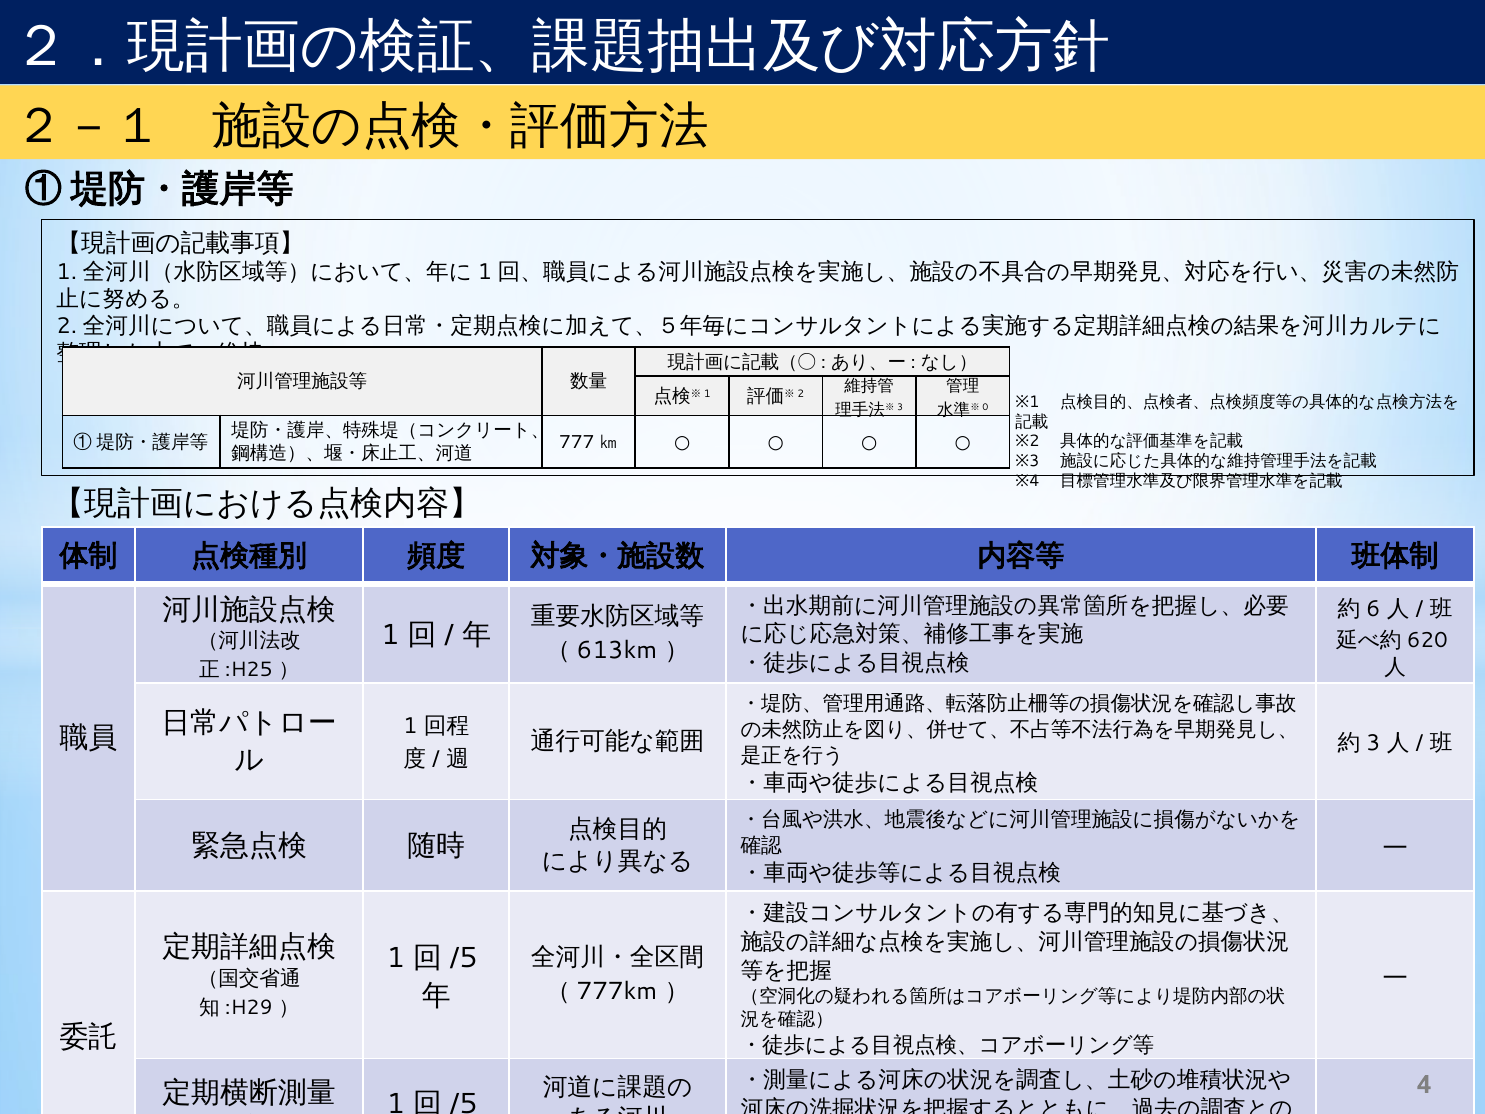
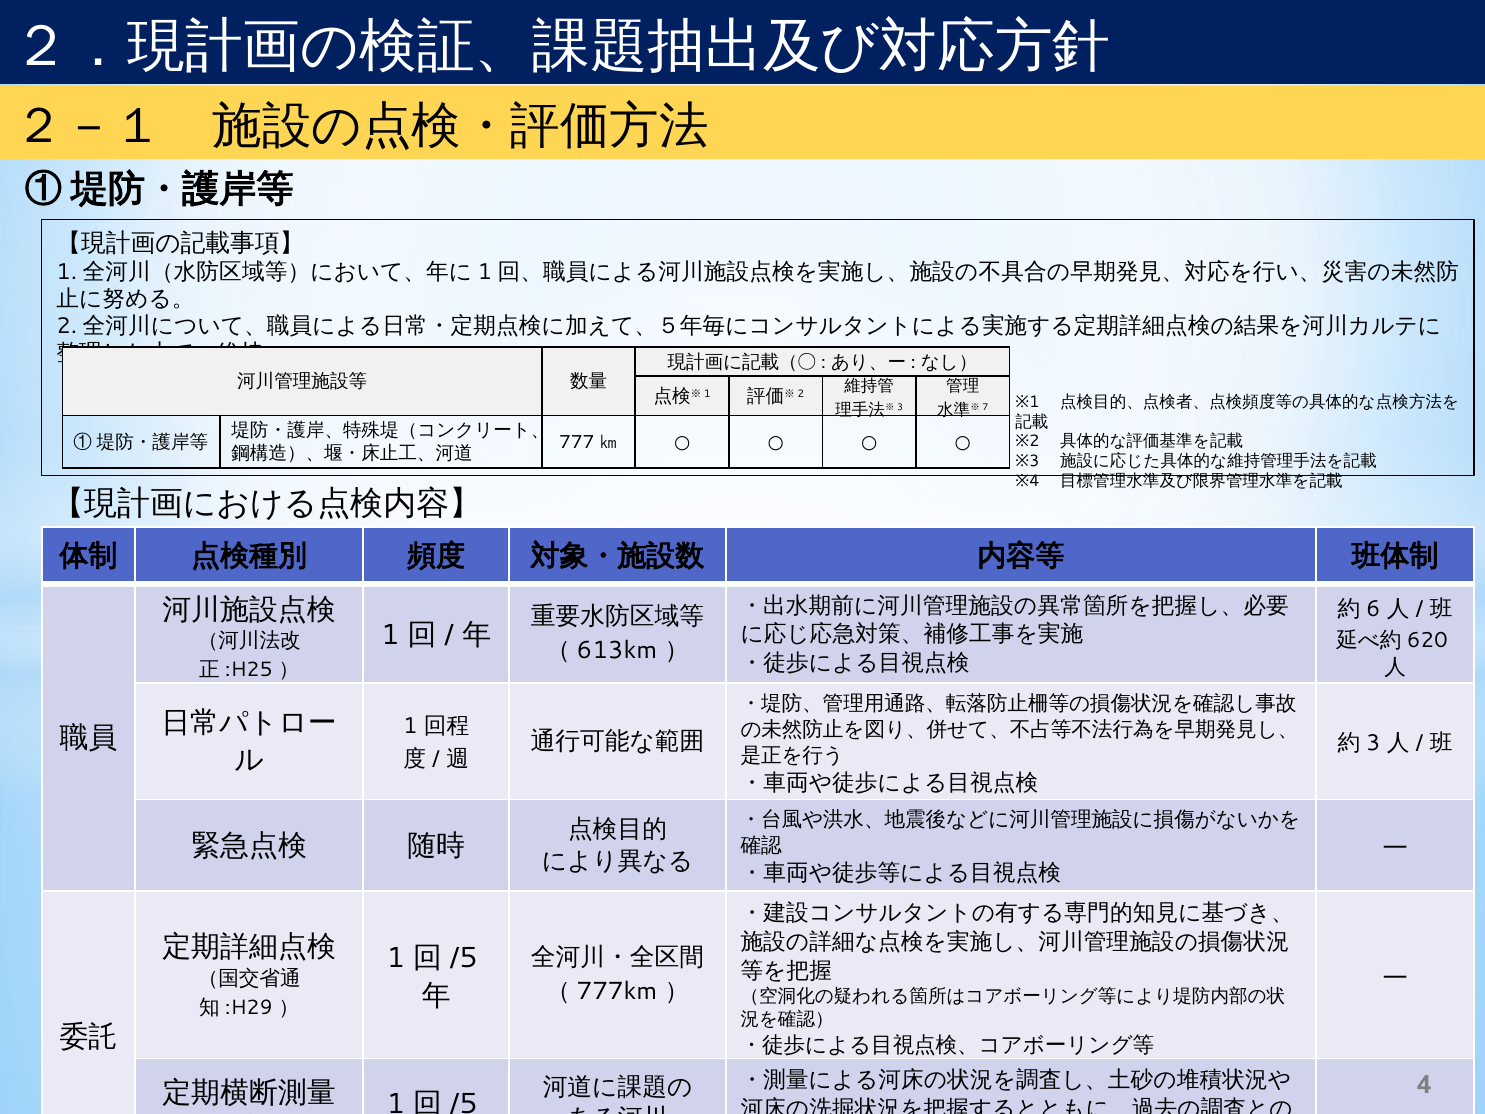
0: 0 -> 7 (985, 407)
